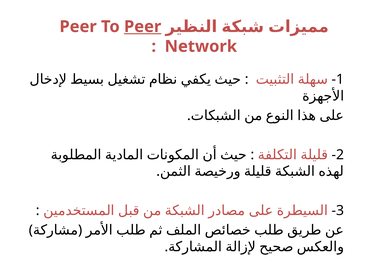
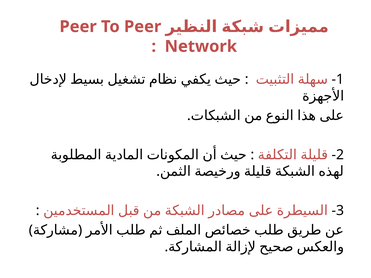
Peer underline: present -> none (143, 27)
